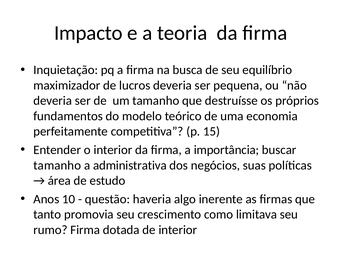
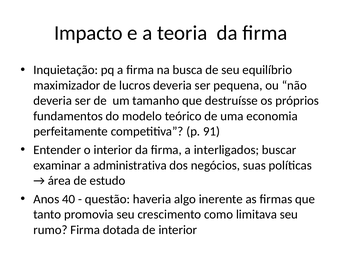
15: 15 -> 91 (212, 132)
importância: importância -> interligados (226, 150)
tamanho: tamanho -> examinar (57, 166)
10: 10 -> 40 (69, 199)
